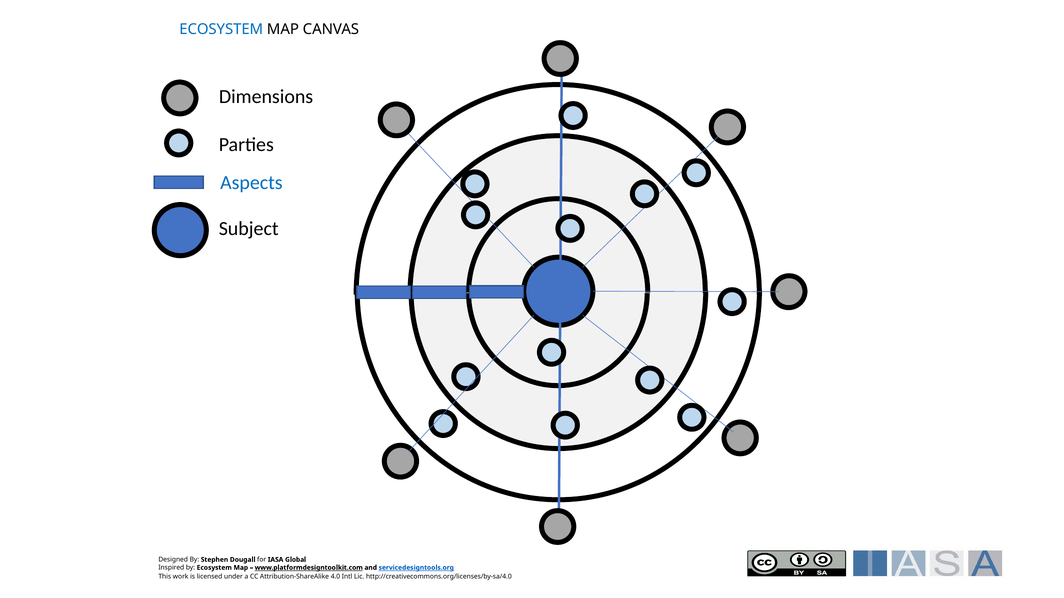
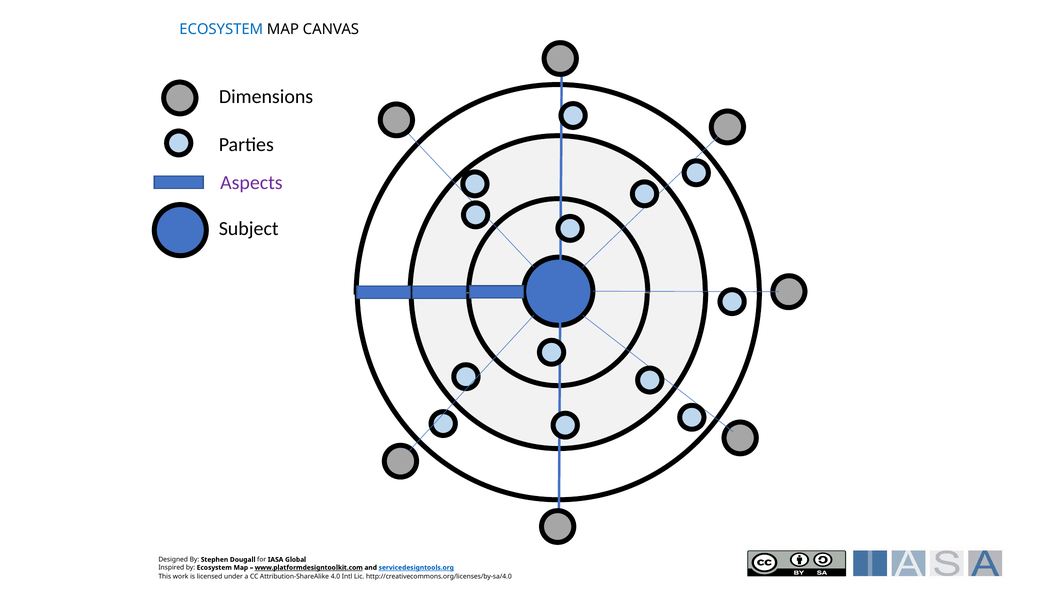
Aspects colour: blue -> purple (251, 183)
